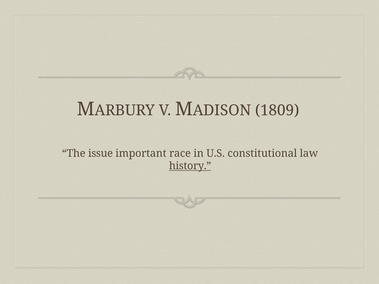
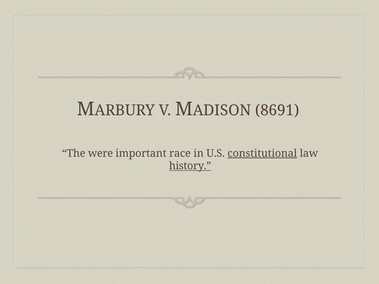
1809: 1809 -> 8691 (277, 111)
issue: issue -> were (101, 154)
constitutional underline: none -> present (262, 154)
